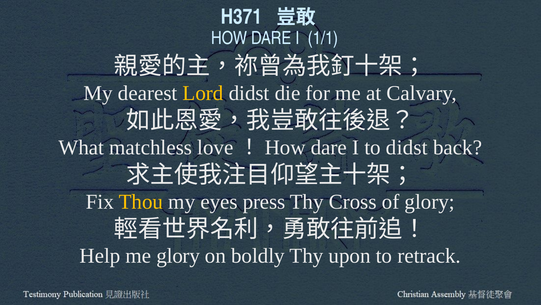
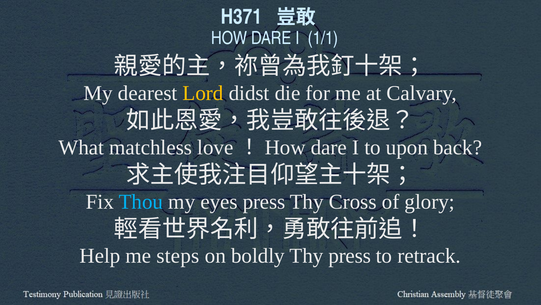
to didst: didst -> upon (407, 147)
Thou colour: yellow -> light blue (141, 201)
me glory: glory -> steps (178, 255)
Thy upon: upon -> press (350, 255)
